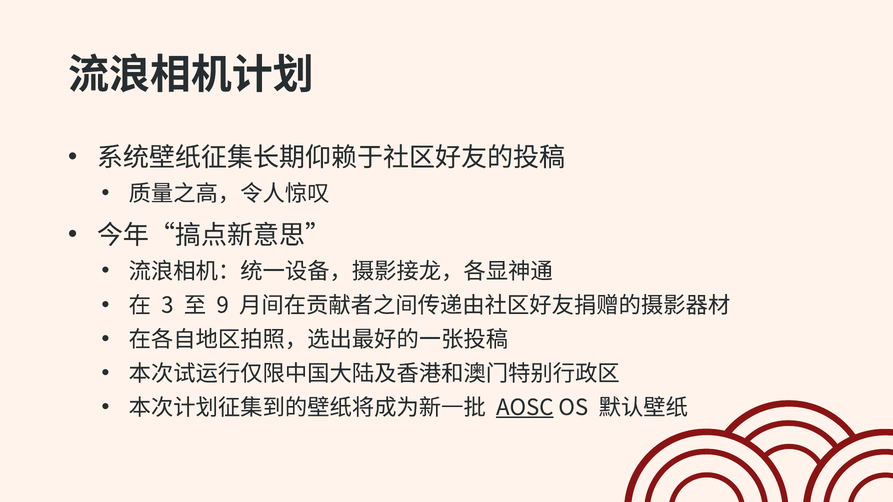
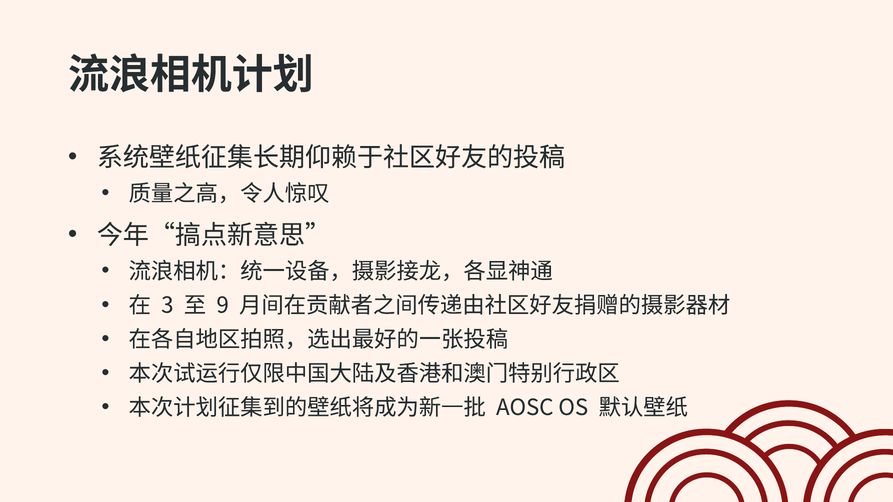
AOSC underline: present -> none (525, 408)
